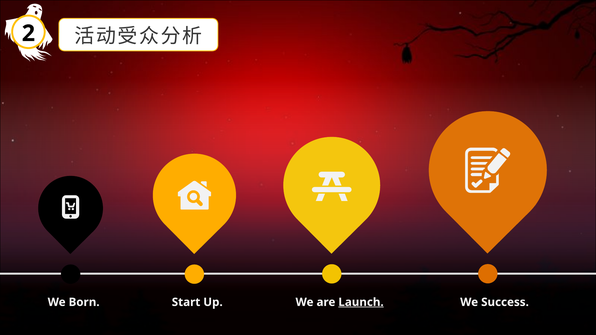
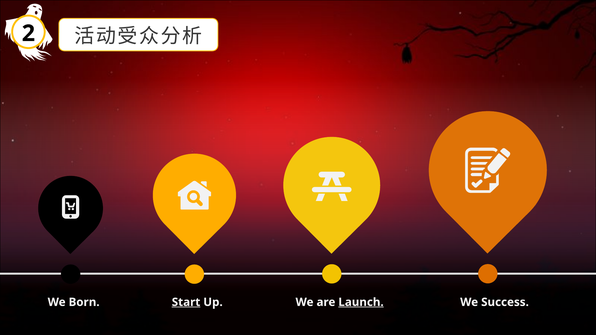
Start underline: none -> present (186, 302)
